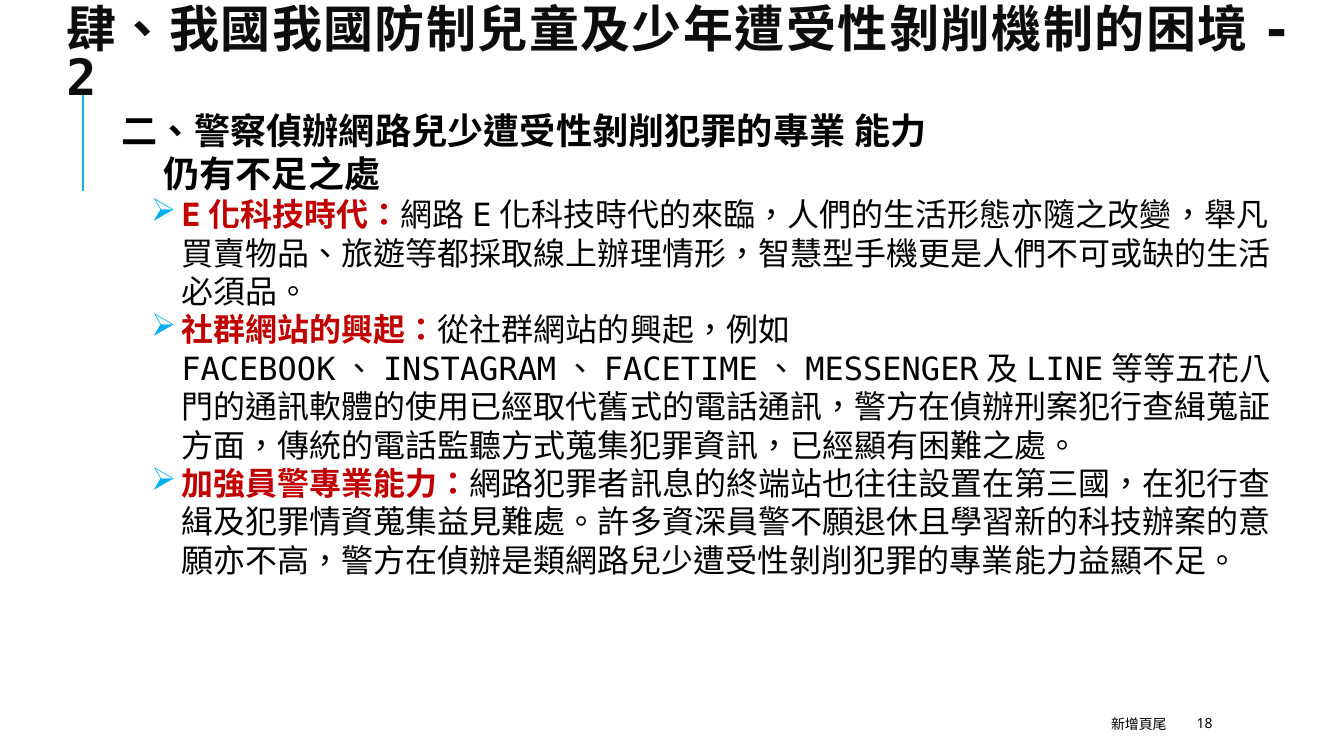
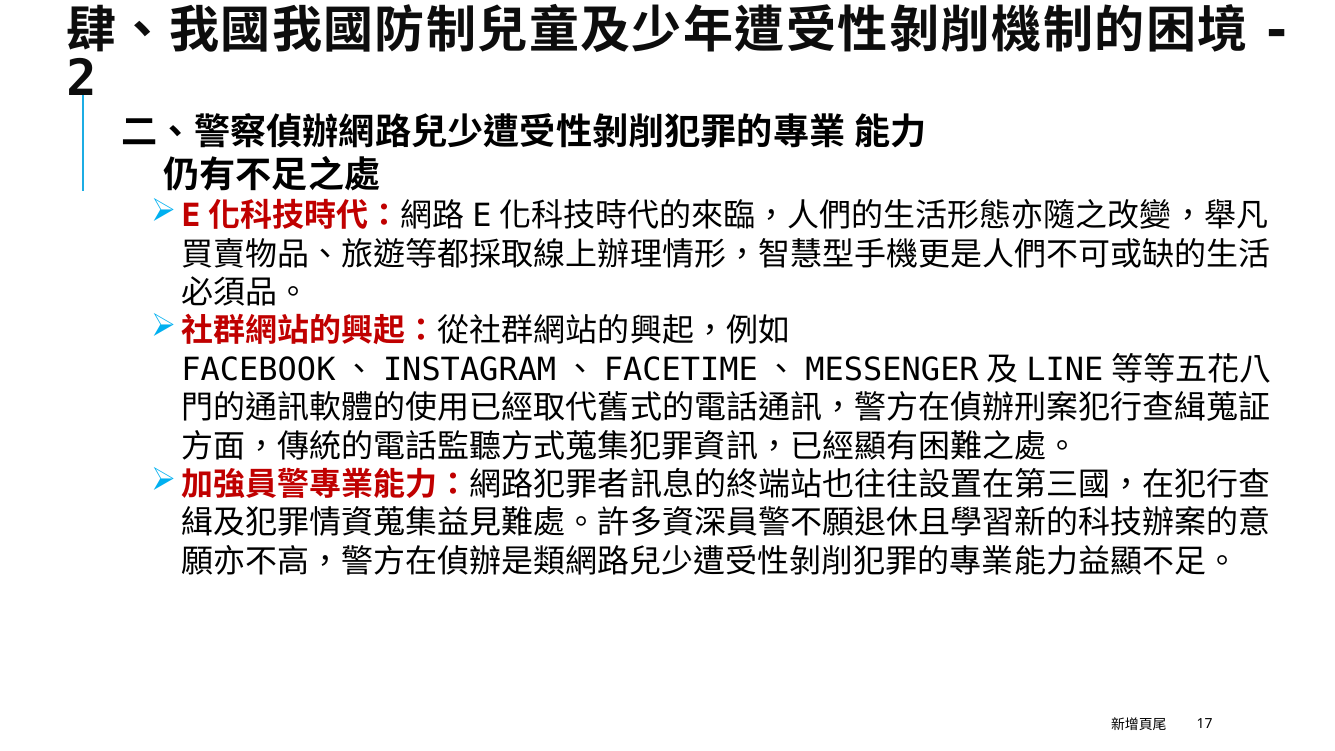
18: 18 -> 17 (1205, 723)
